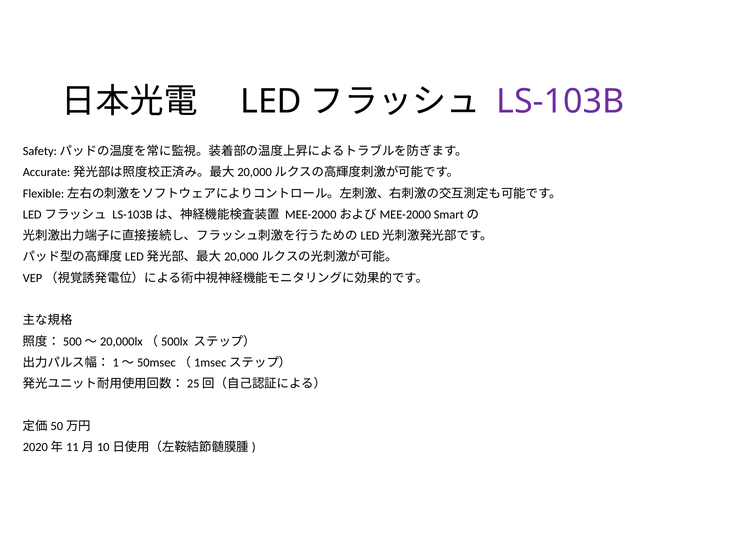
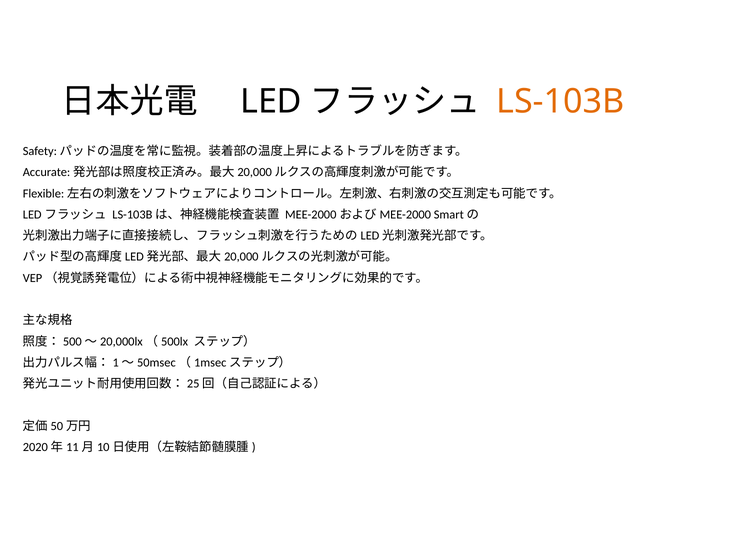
LS-103B colour: purple -> orange (560, 101)
